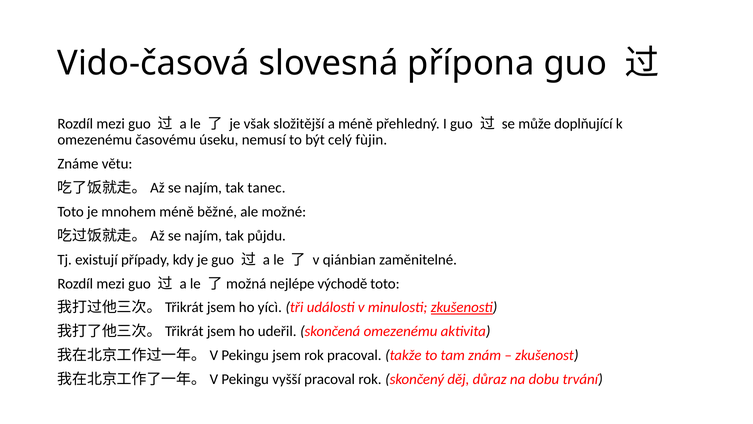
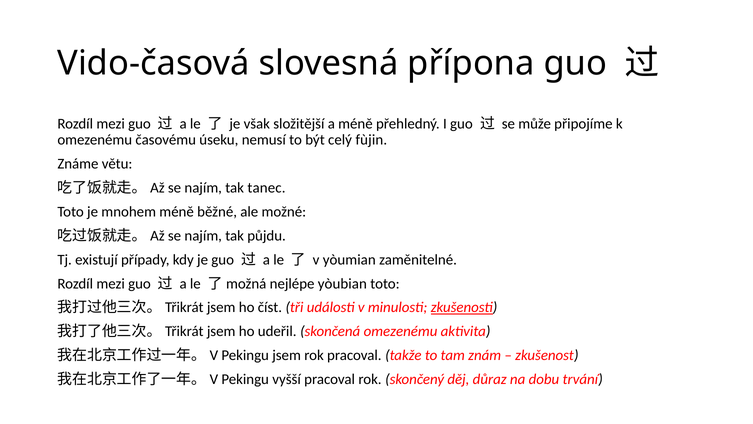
doplňující: doplňující -> připojíme (583, 124)
qiánbian: qiánbian -> yòumian (349, 259)
východě: východě -> yòubian (342, 283)
yícì: yícì -> číst (270, 307)
